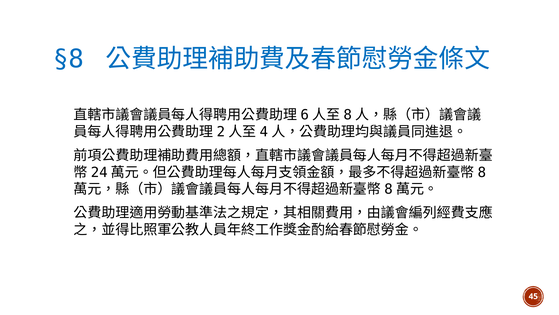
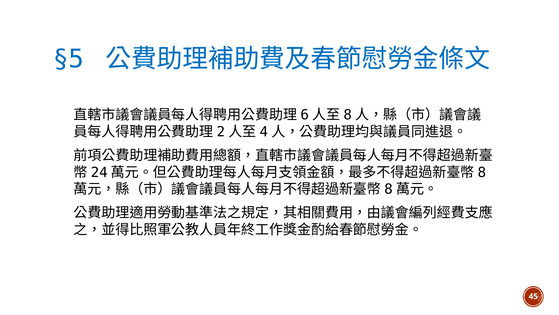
§8: §8 -> §5 (69, 59)
